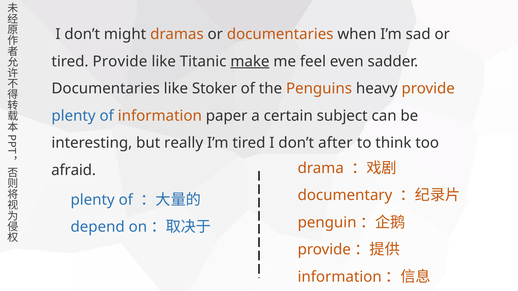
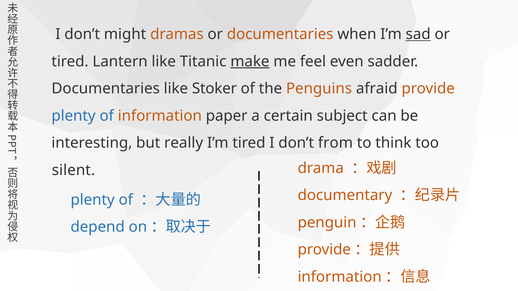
sad underline: none -> present (418, 34)
tired Provide: Provide -> Lantern (120, 61)
heavy: heavy -> afraid (377, 89)
after: after -> from (335, 143)
afraid: afraid -> silent (73, 170)
